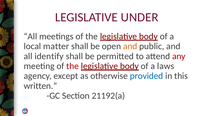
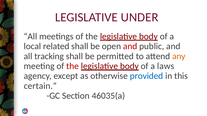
matter: matter -> related (56, 46)
and colour: orange -> red (130, 46)
identify: identify -> tracking (49, 56)
any colour: red -> orange (179, 56)
written: written -> certain (40, 86)
21192(a: 21192(a -> 46035(a (108, 96)
